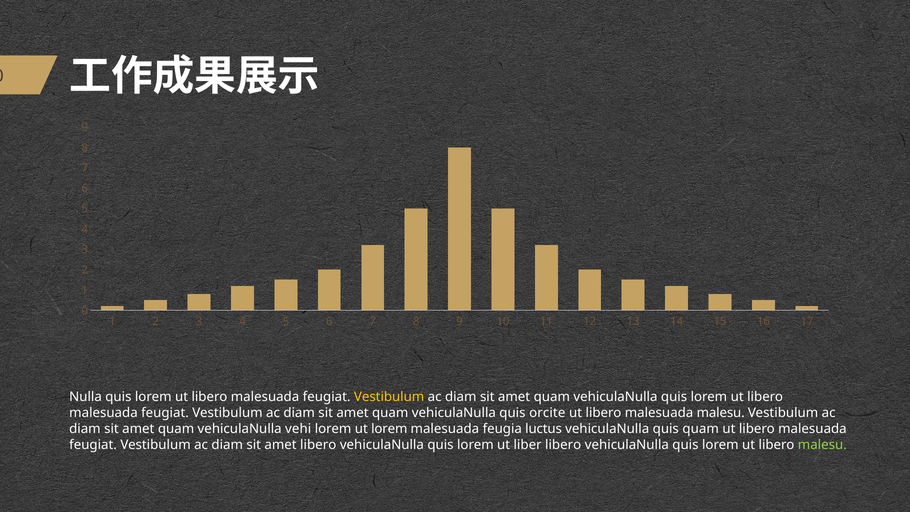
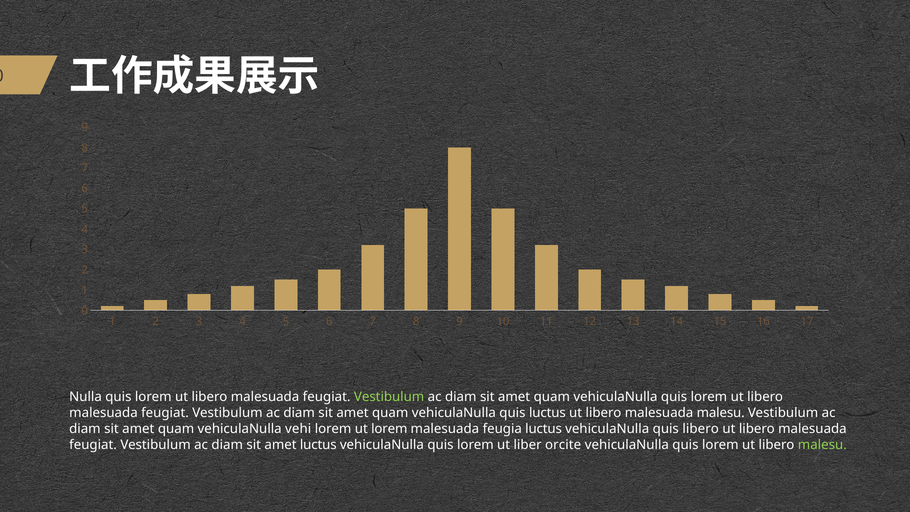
Vestibulum colour: yellow -> light green (389, 397)
quis orcite: orcite -> luctus (547, 413)
quis quam: quam -> libero (701, 429)
amet libero: libero -> luctus (318, 445)
liber libero: libero -> orcite (563, 445)
